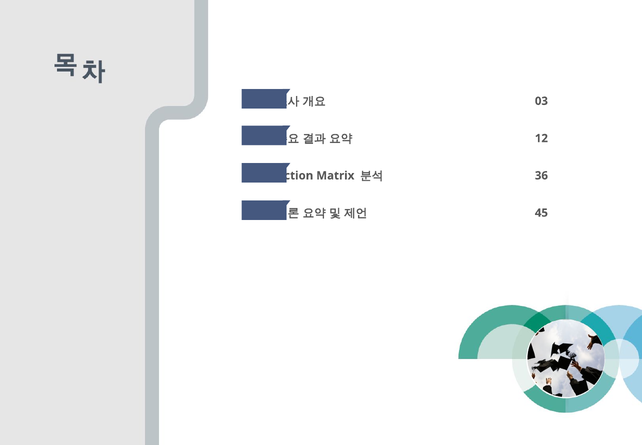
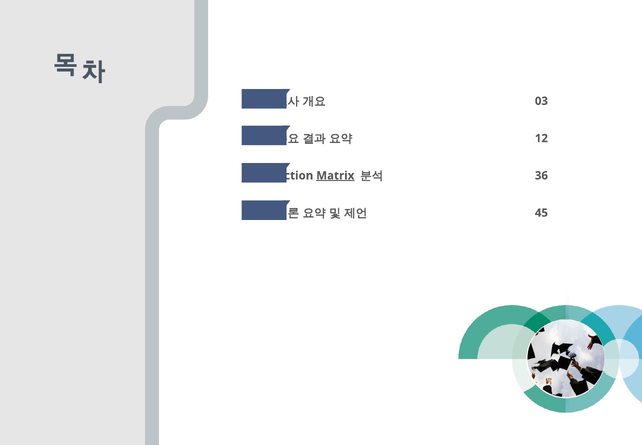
Matrix underline: none -> present (335, 175)
